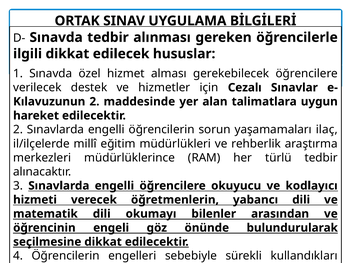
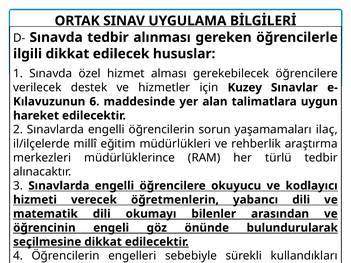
Cezalı: Cezalı -> Kuzey (245, 88)
2: 2 -> 6 (94, 102)
